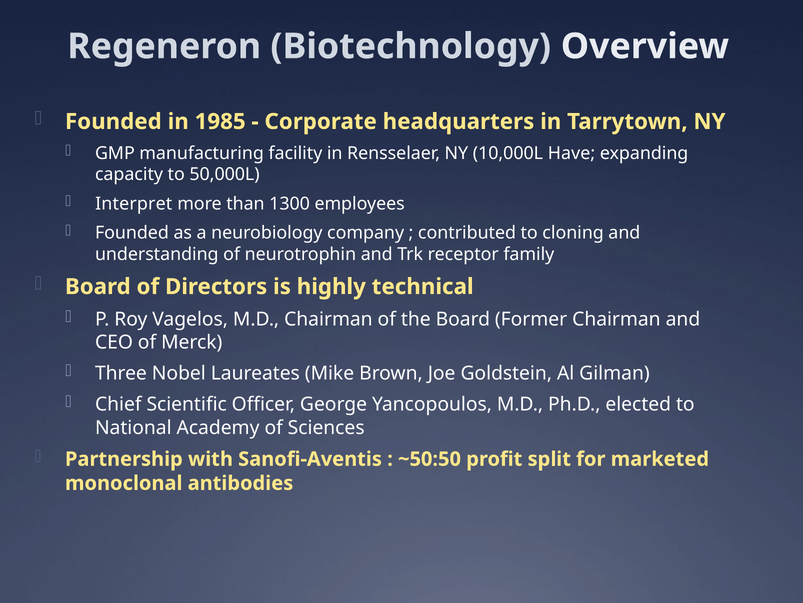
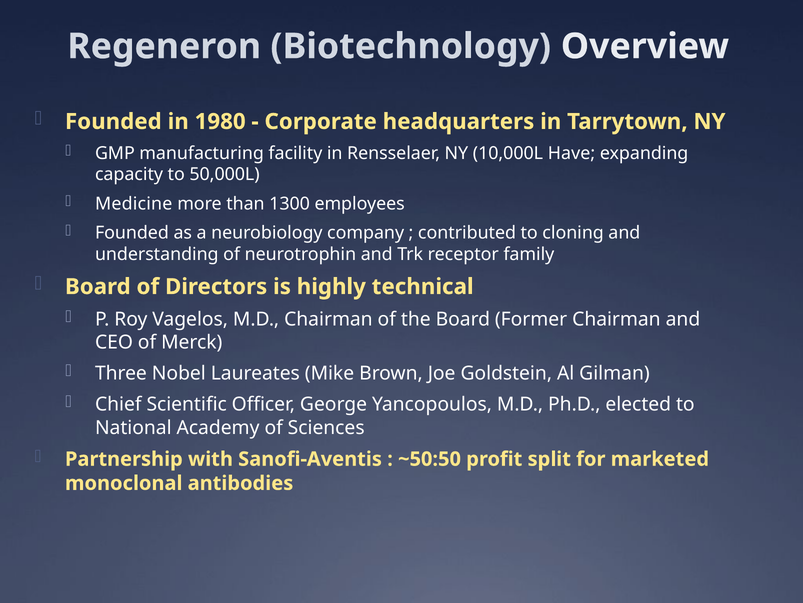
1985: 1985 -> 1980 (220, 121)
Interpret: Interpret -> Medicine (134, 204)
